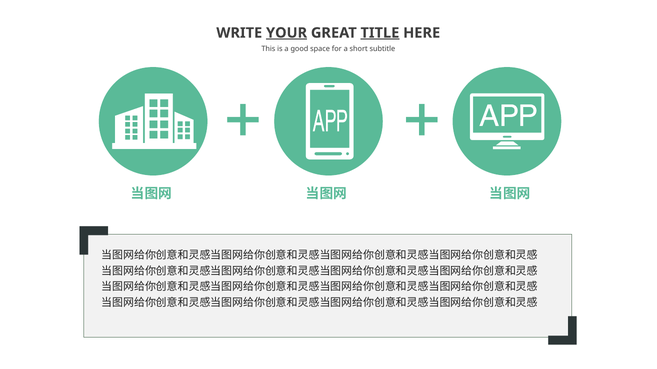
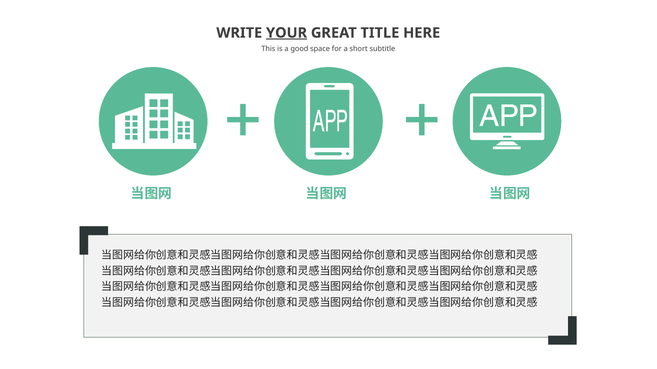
TITLE underline: present -> none (380, 33)
